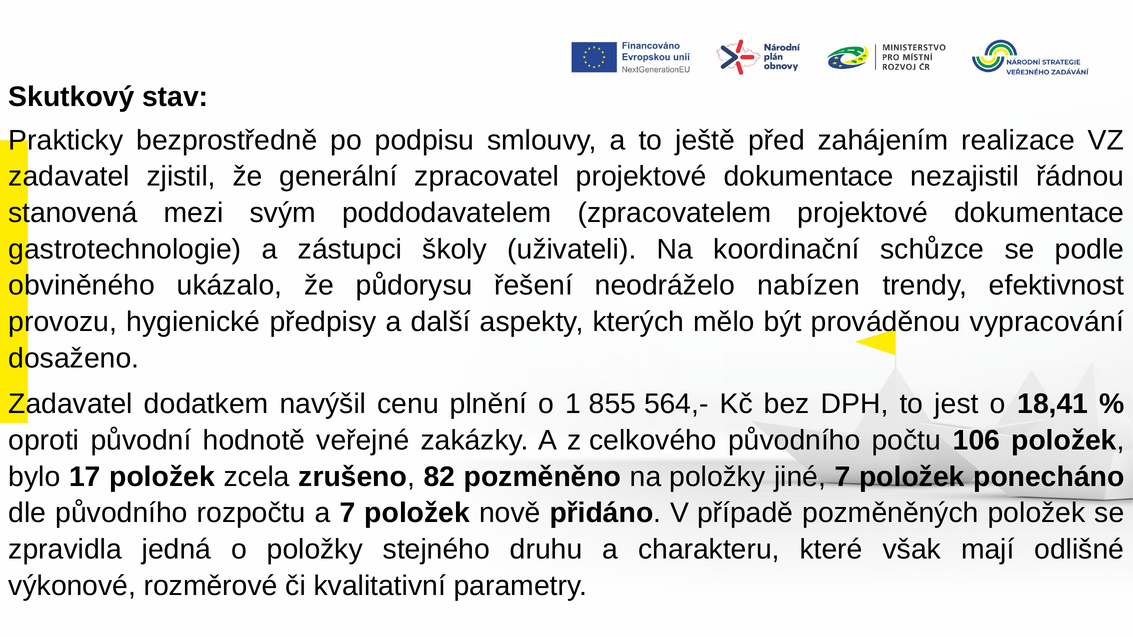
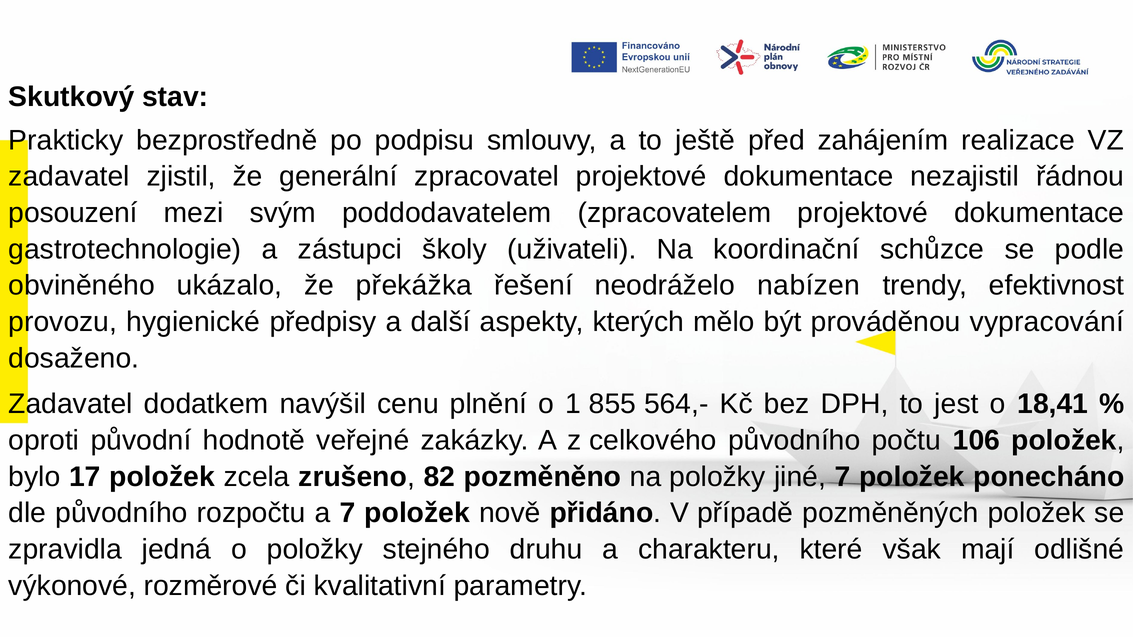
stanovená: stanovená -> posouzení (73, 213)
půdorysu: půdorysu -> překážka (414, 286)
